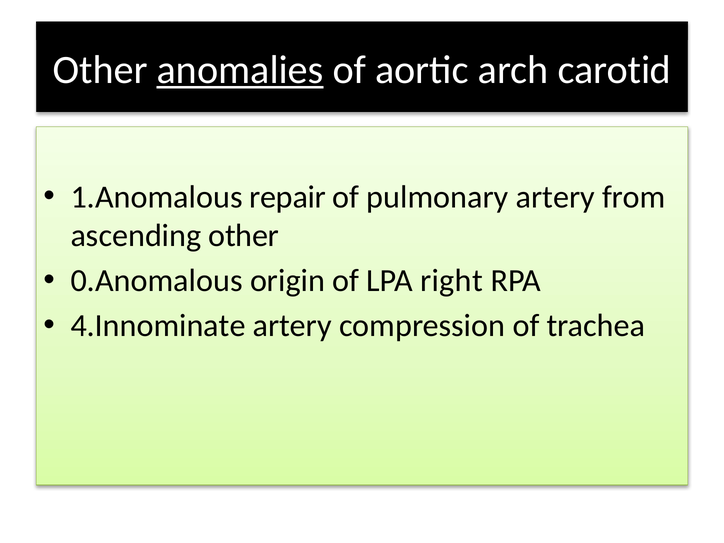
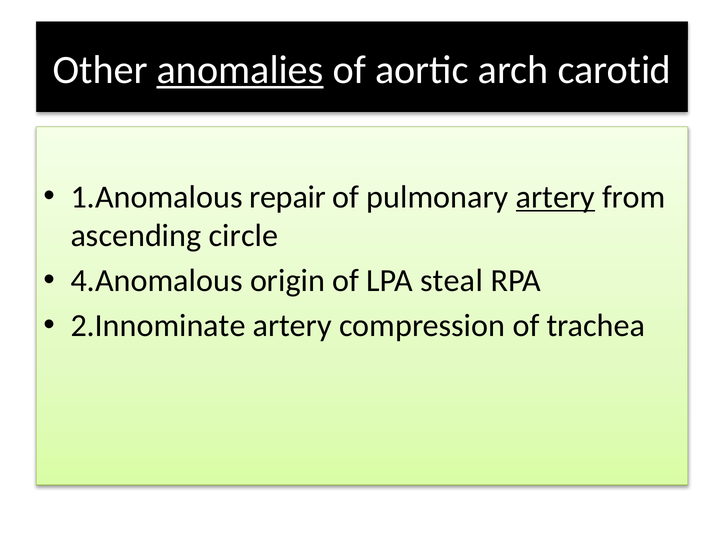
artery underline: none -> present (555, 197)
ascending other: other -> circle (243, 236)
0.Anomalous: 0.Anomalous -> 4.Anomalous (157, 281)
right: right -> steal (452, 281)
4.Innominate: 4.Innominate -> 2.Innominate (158, 326)
